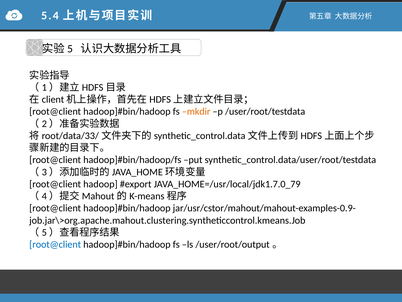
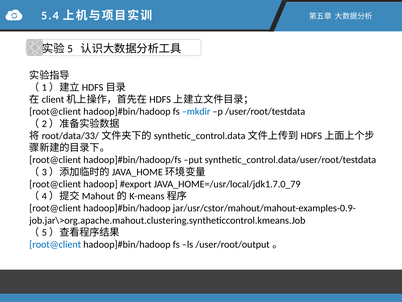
mkdir colour: orange -> blue (196, 111)
